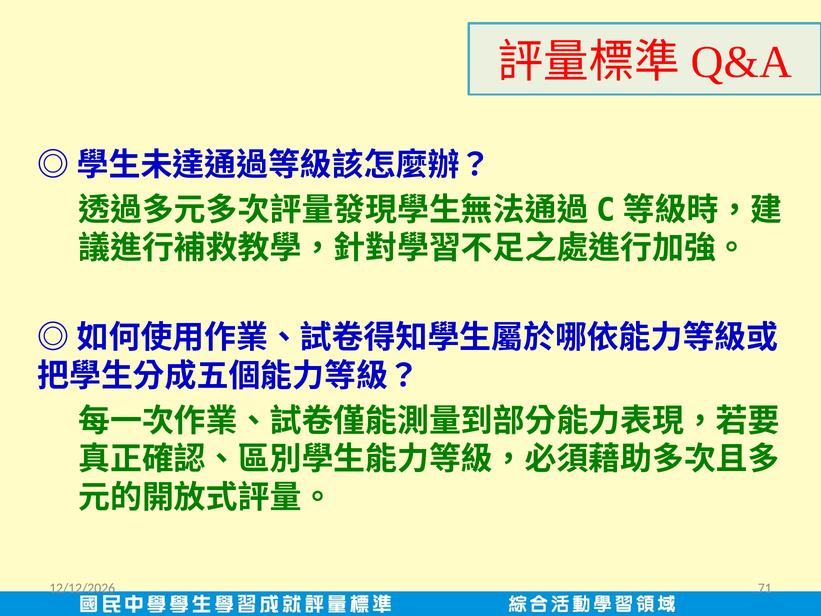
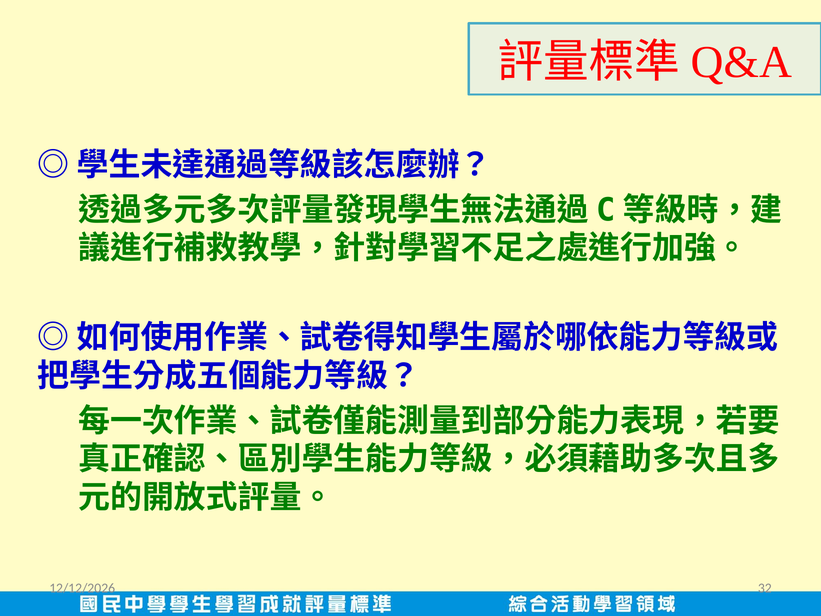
71: 71 -> 32 (765, 588)
